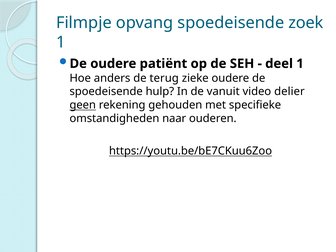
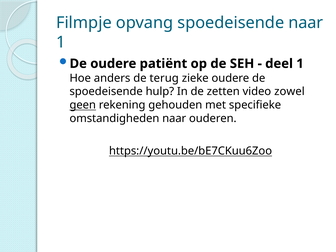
spoedeisende zoek: zoek -> naar (306, 23)
vanuit: vanuit -> zetten (223, 91)
delier: delier -> zowel (289, 91)
